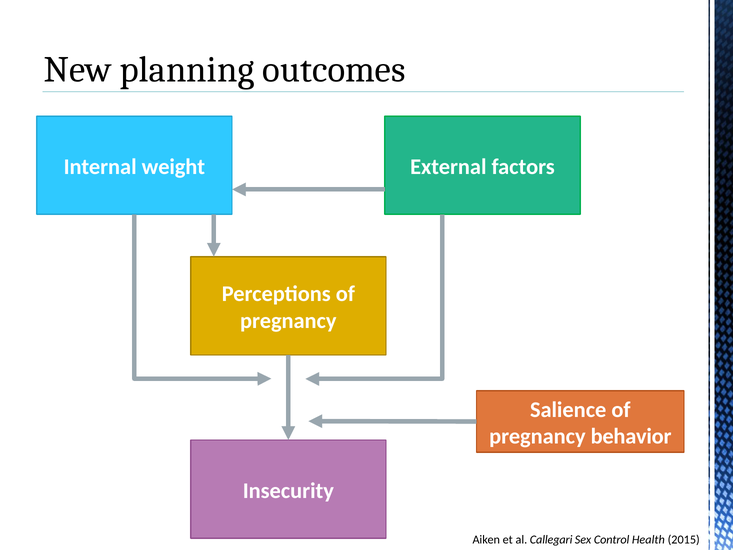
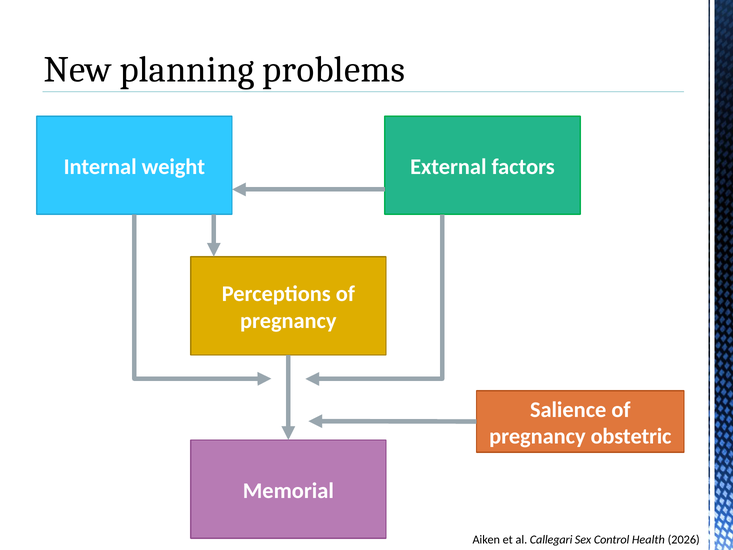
outcomes: outcomes -> problems (334, 70)
behavior: behavior -> obstetric (631, 436)
Insecurity: Insecurity -> Memorial (288, 490)
2015: 2015 -> 2026 (684, 540)
